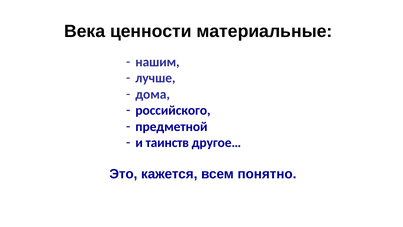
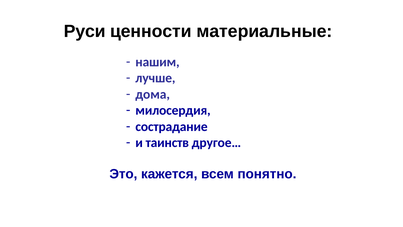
Века: Века -> Руси (85, 31)
российского: российского -> милосердия (173, 110)
предметной: предметной -> сострадание (172, 126)
